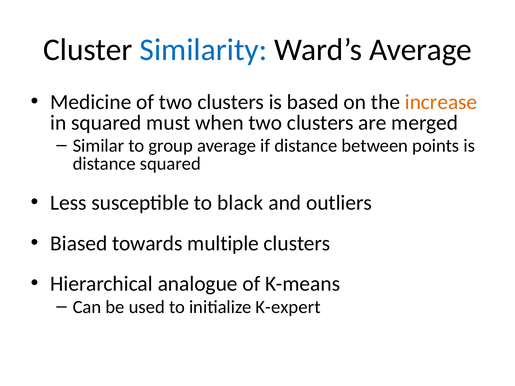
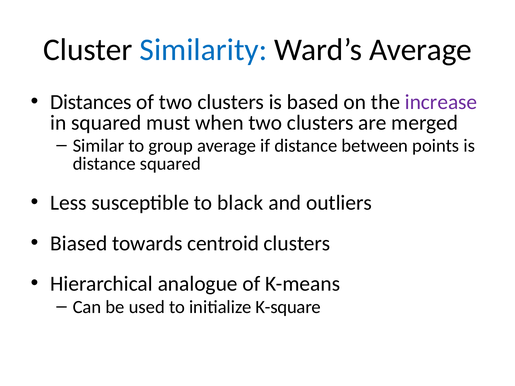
Medicine: Medicine -> Distances (91, 102)
increase colour: orange -> purple (441, 102)
multiple: multiple -> centroid (223, 243)
K-expert: K-expert -> K-square (288, 307)
